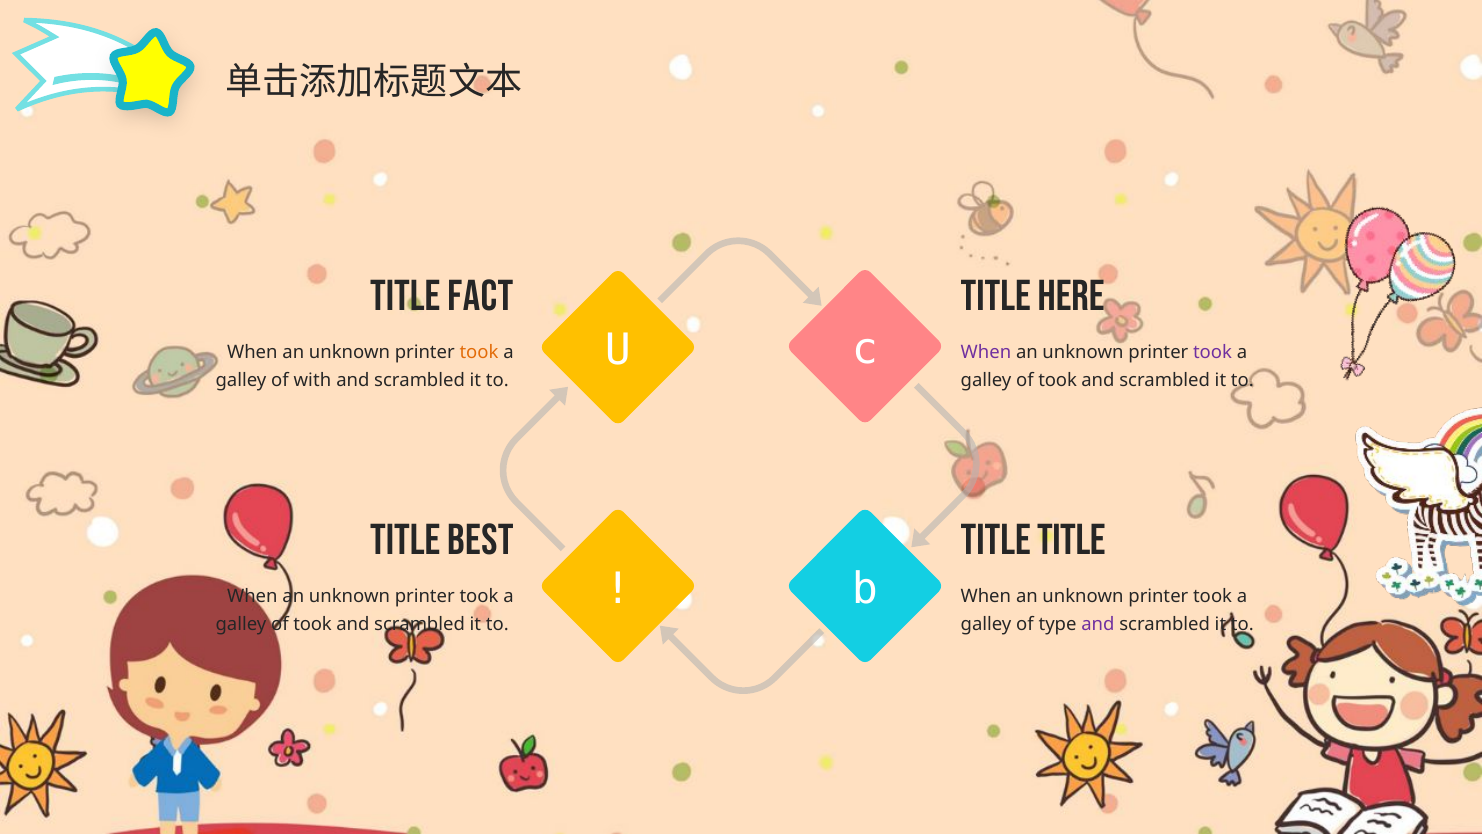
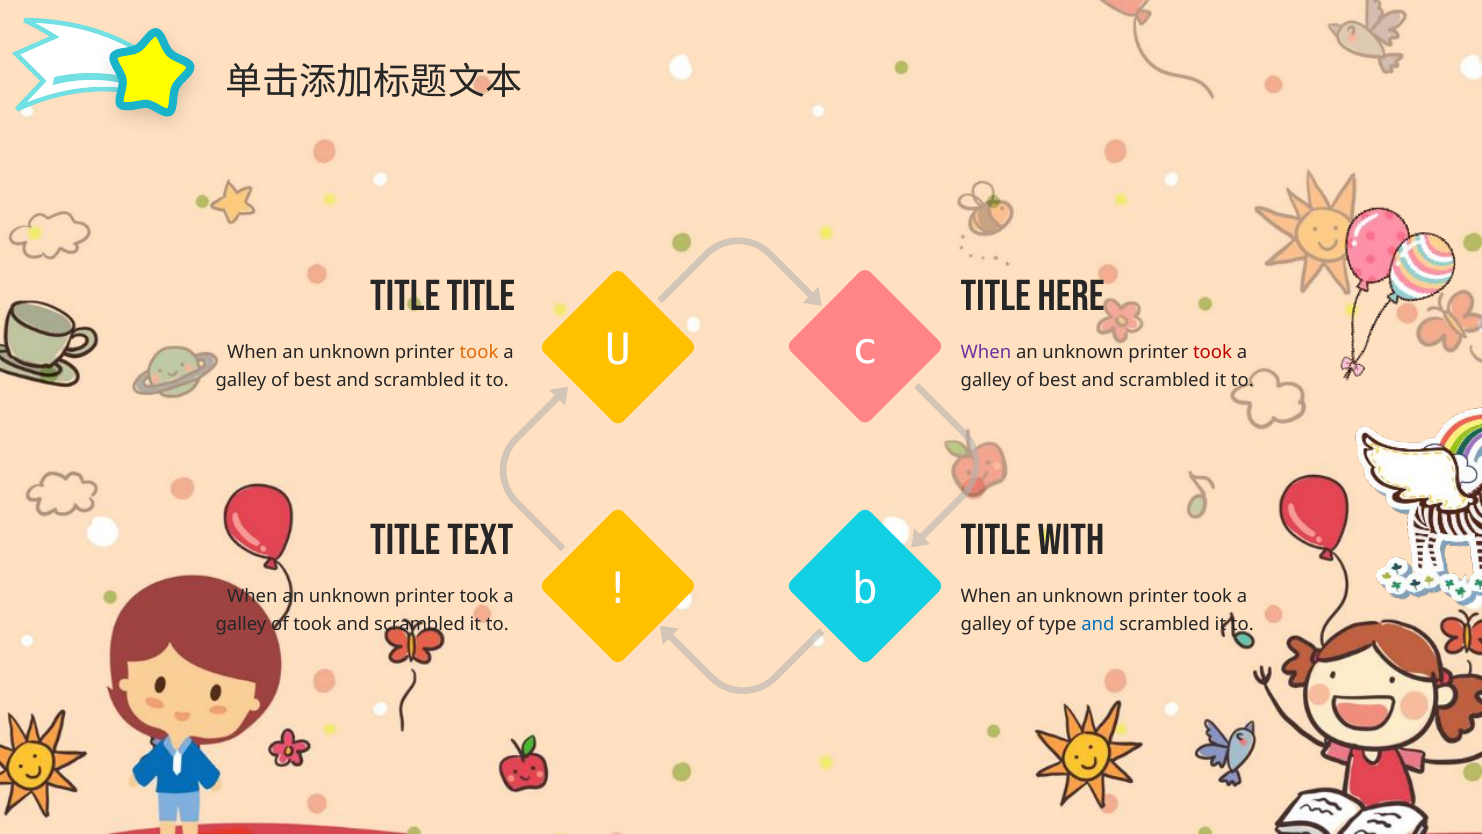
Title Fact: Fact -> Title (481, 296)
took colour: purple -> red (1213, 352)
with: with -> best (312, 380)
took: took -> best (1058, 380)
Best: Best -> Text (480, 540)
Title Title: Title -> With (1071, 540)
and colour: purple -> blue (1098, 624)
